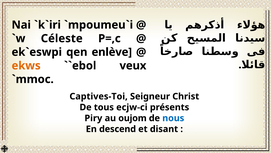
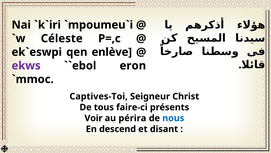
ekws colour: orange -> purple (26, 65)
veux: veux -> eron (133, 65)
ecjw-ci: ecjw-ci -> faire-ci (132, 107)
Piry: Piry -> Voir (93, 118)
oujom: oujom -> périra (132, 118)
